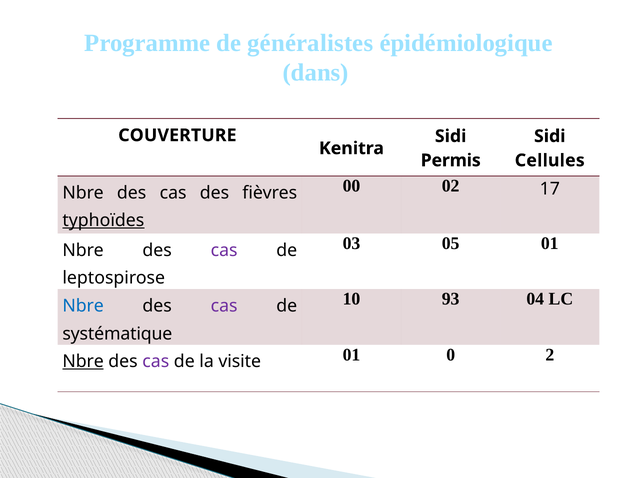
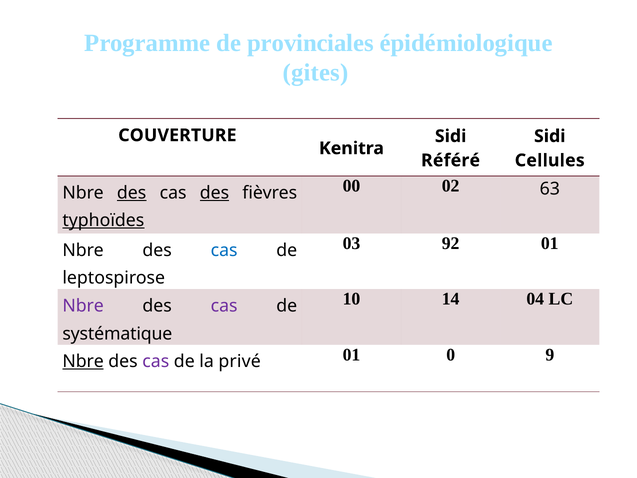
généralistes: généralistes -> provinciales (310, 43)
dans: dans -> gites (316, 73)
Permis: Permis -> Référé (451, 160)
17: 17 -> 63 (550, 189)
des underline: none -> present (132, 193)
des underline: none -> present (214, 193)
05: 05 -> 92 (451, 243)
cas colour: purple -> blue (224, 250)
93: 93 -> 14 (451, 299)
Nbre colour: blue -> purple (83, 306)
2: 2 -> 9 (550, 355)
visite: visite -> privé (240, 361)
